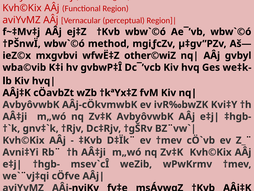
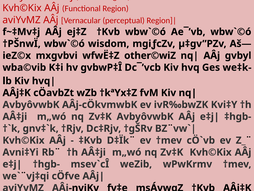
method: method -> wisdom (109, 44)
